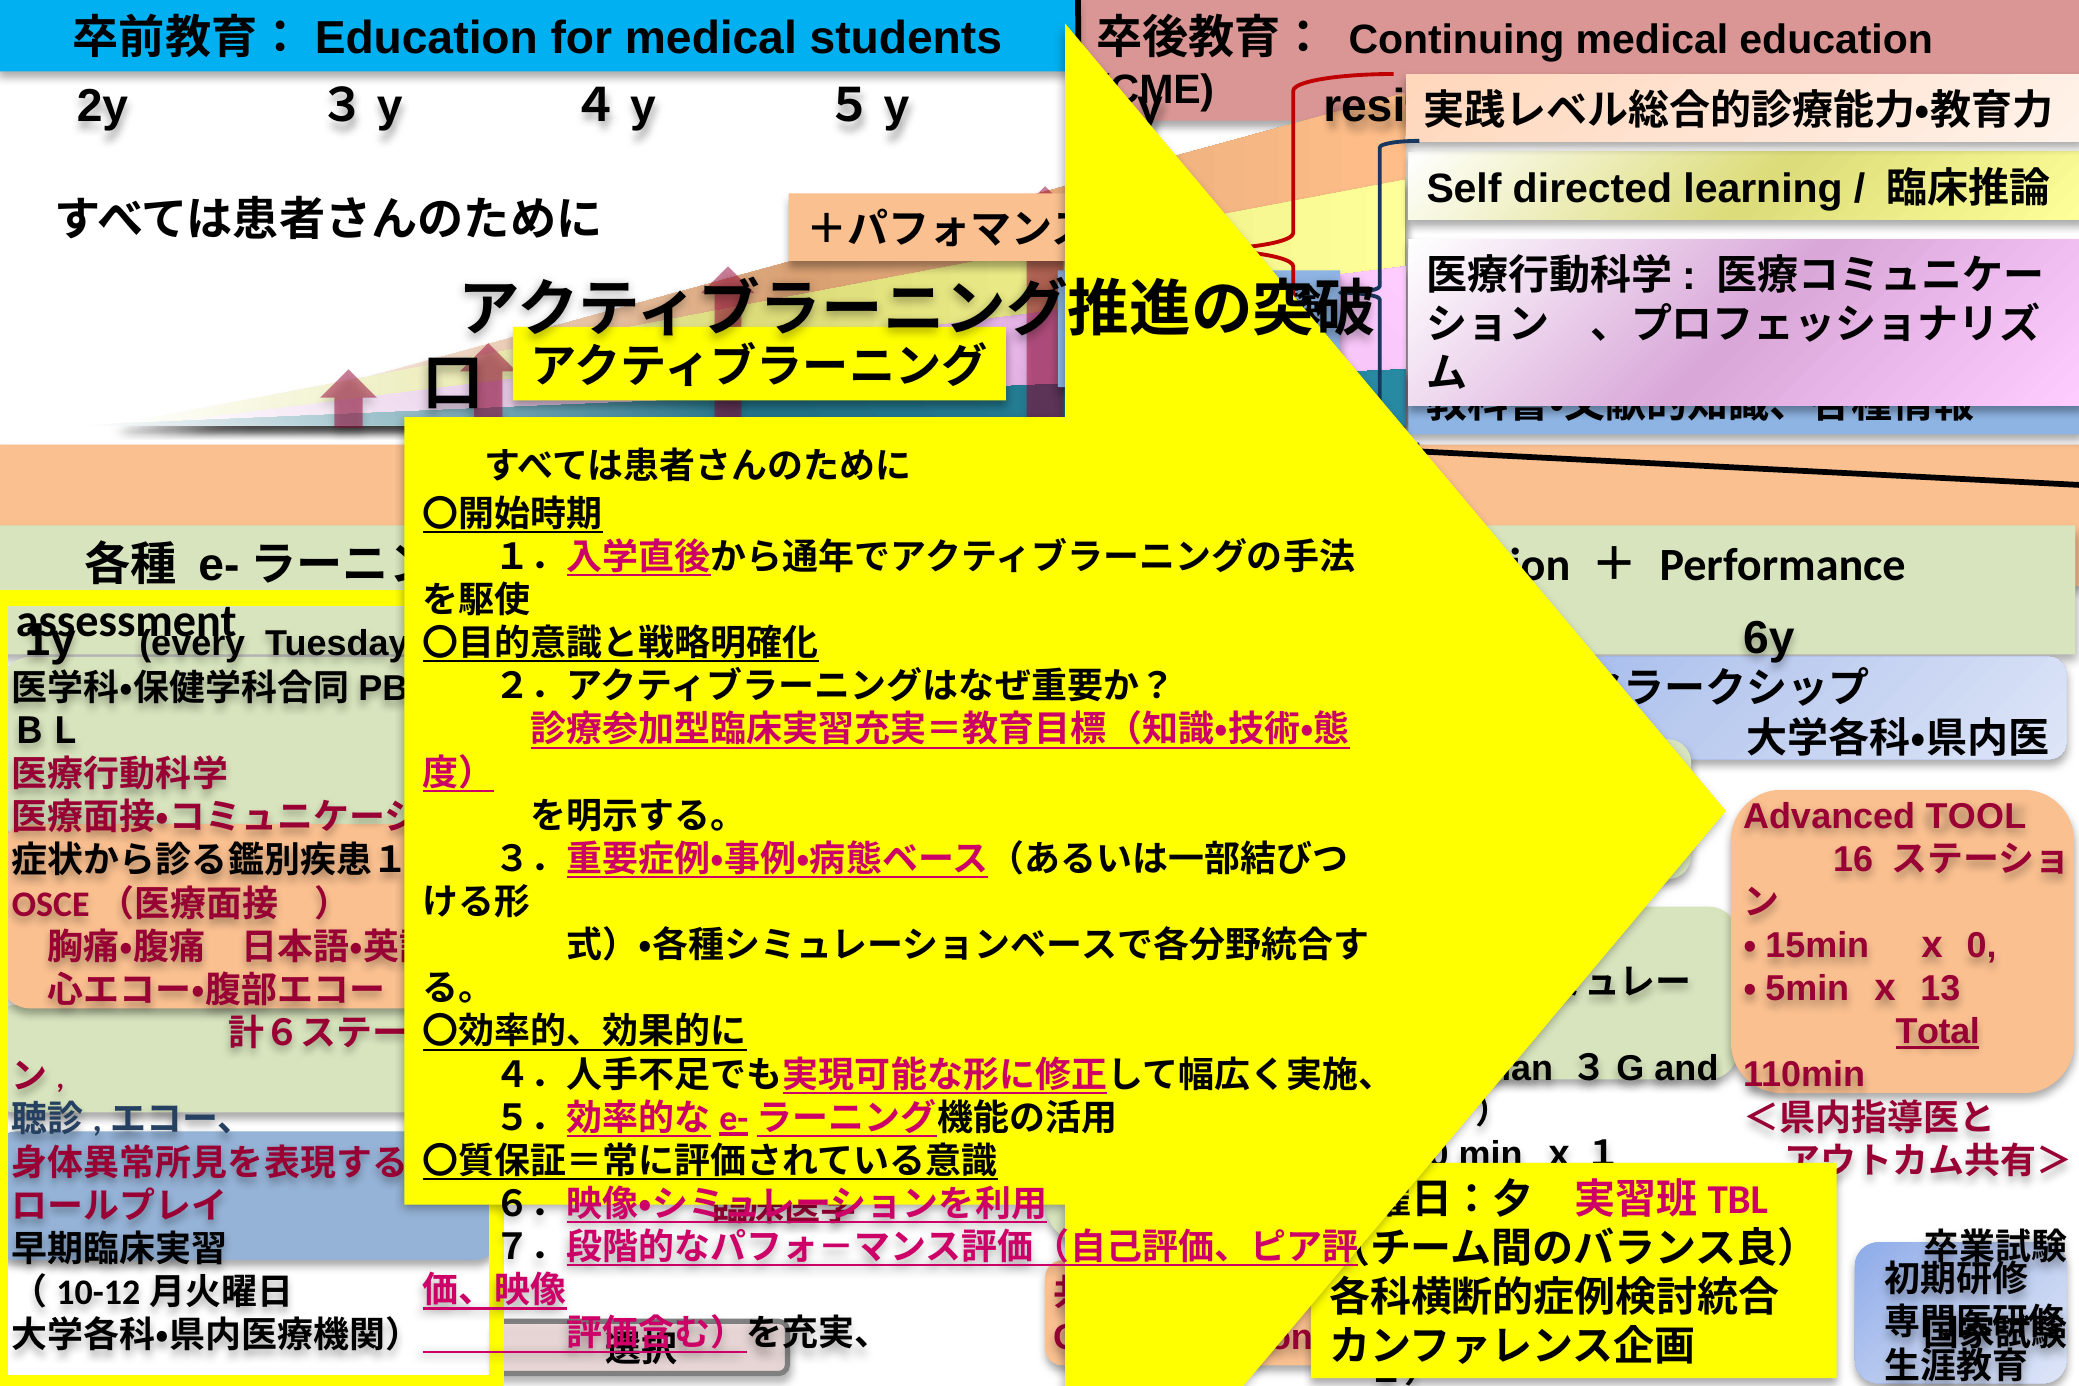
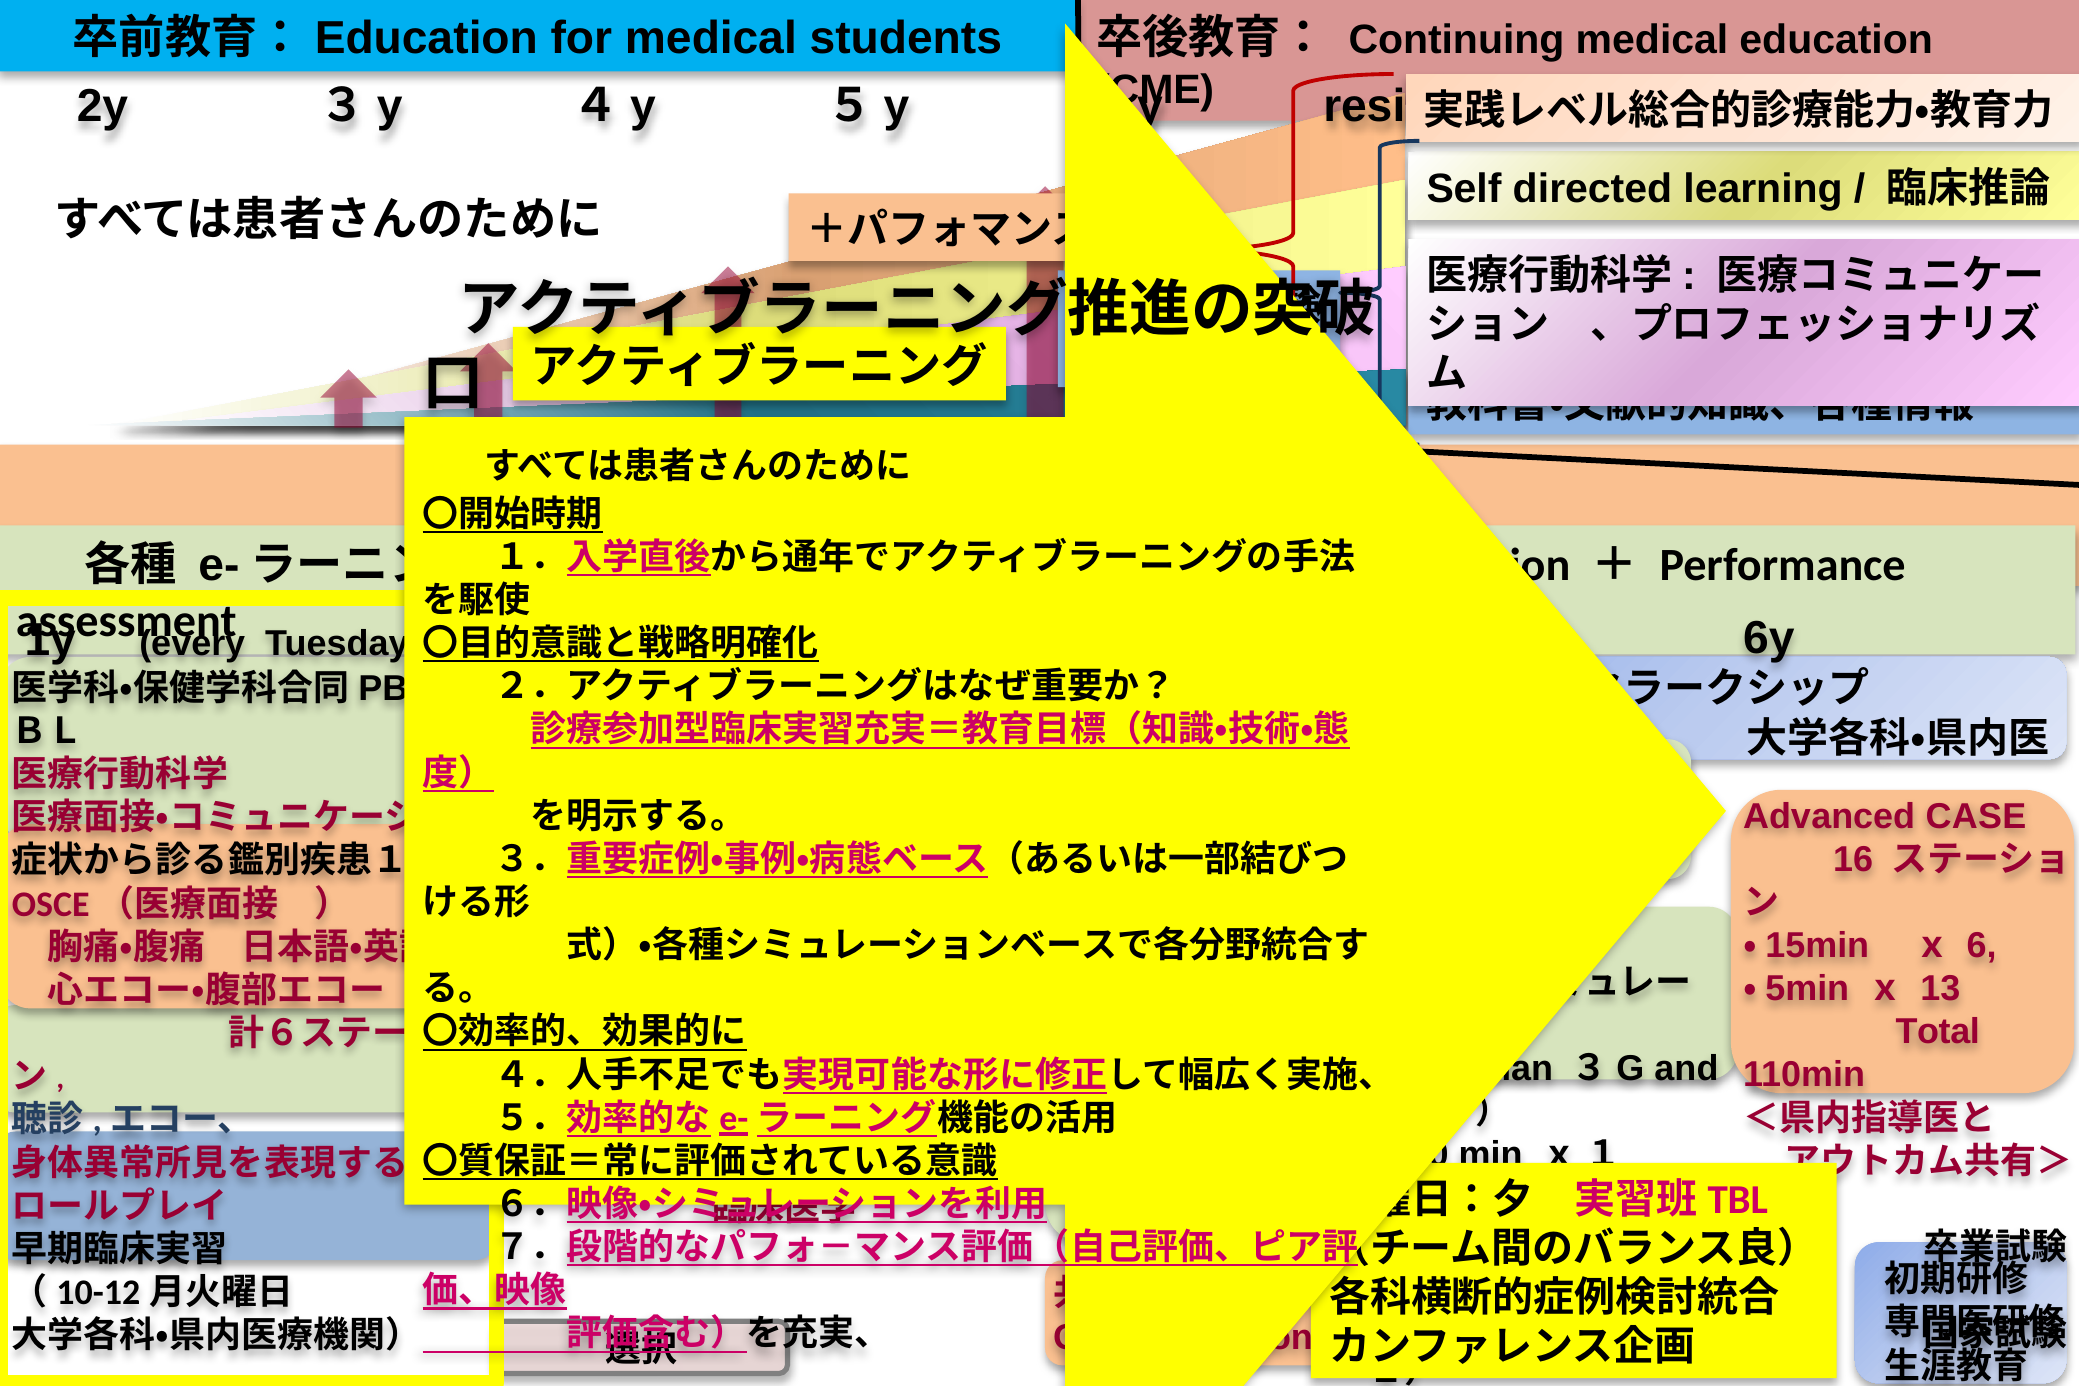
TOOL: TOOL -> CASE (1976, 816)
0: 0 -> 6 (1982, 946)
Total underline: present -> none (1938, 1032)
